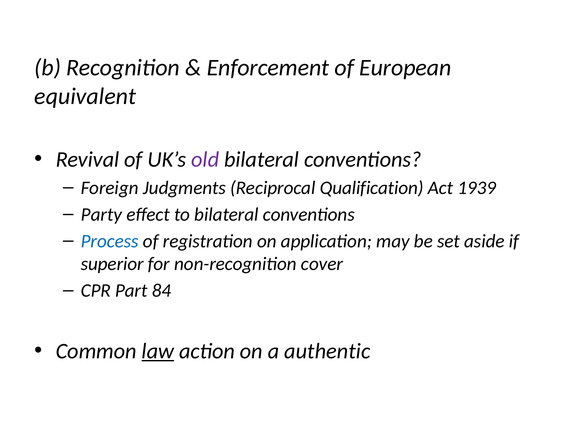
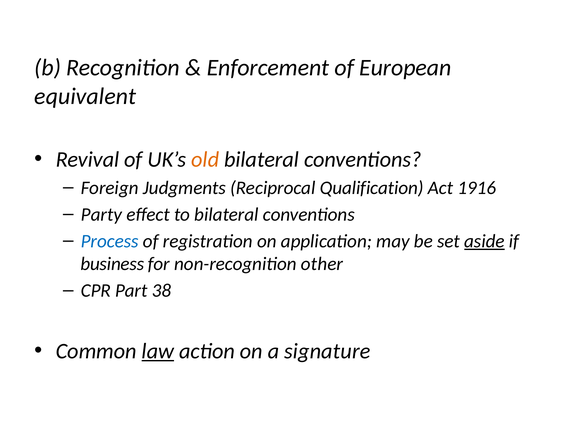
old colour: purple -> orange (205, 159)
1939: 1939 -> 1916 (477, 188)
aside underline: none -> present (484, 241)
superior: superior -> business (112, 264)
cover: cover -> other (322, 264)
84: 84 -> 38 (161, 291)
authentic: authentic -> signature (327, 351)
